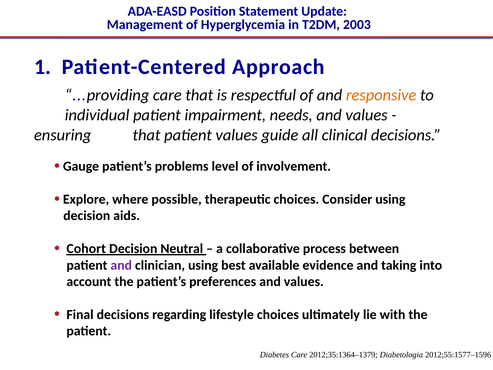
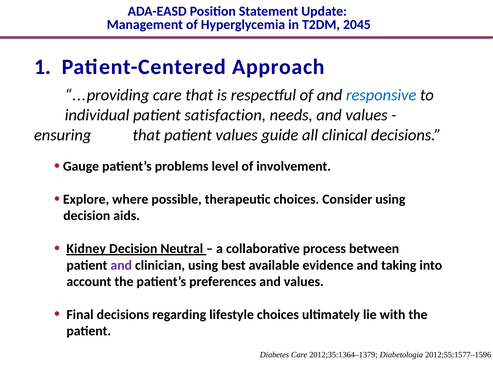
2003: 2003 -> 2045 (357, 25)
responsive colour: orange -> blue (381, 95)
impairment: impairment -> satisfaction (225, 115)
Cohort: Cohort -> Kidney (86, 249)
